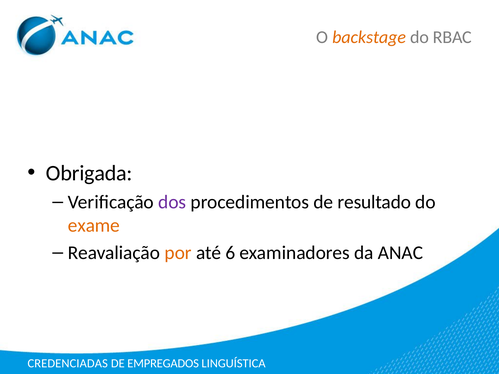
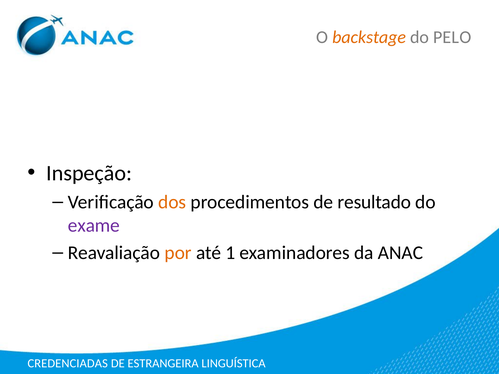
RBAC: RBAC -> PELO (452, 37)
Obrigada: Obrigada -> Inspeção (89, 173)
dos colour: purple -> orange (172, 202)
exame colour: orange -> purple (94, 225)
6: 6 -> 1 (230, 253)
EMPREGADOS: EMPREGADOS -> ESTRANGEIRA (163, 363)
